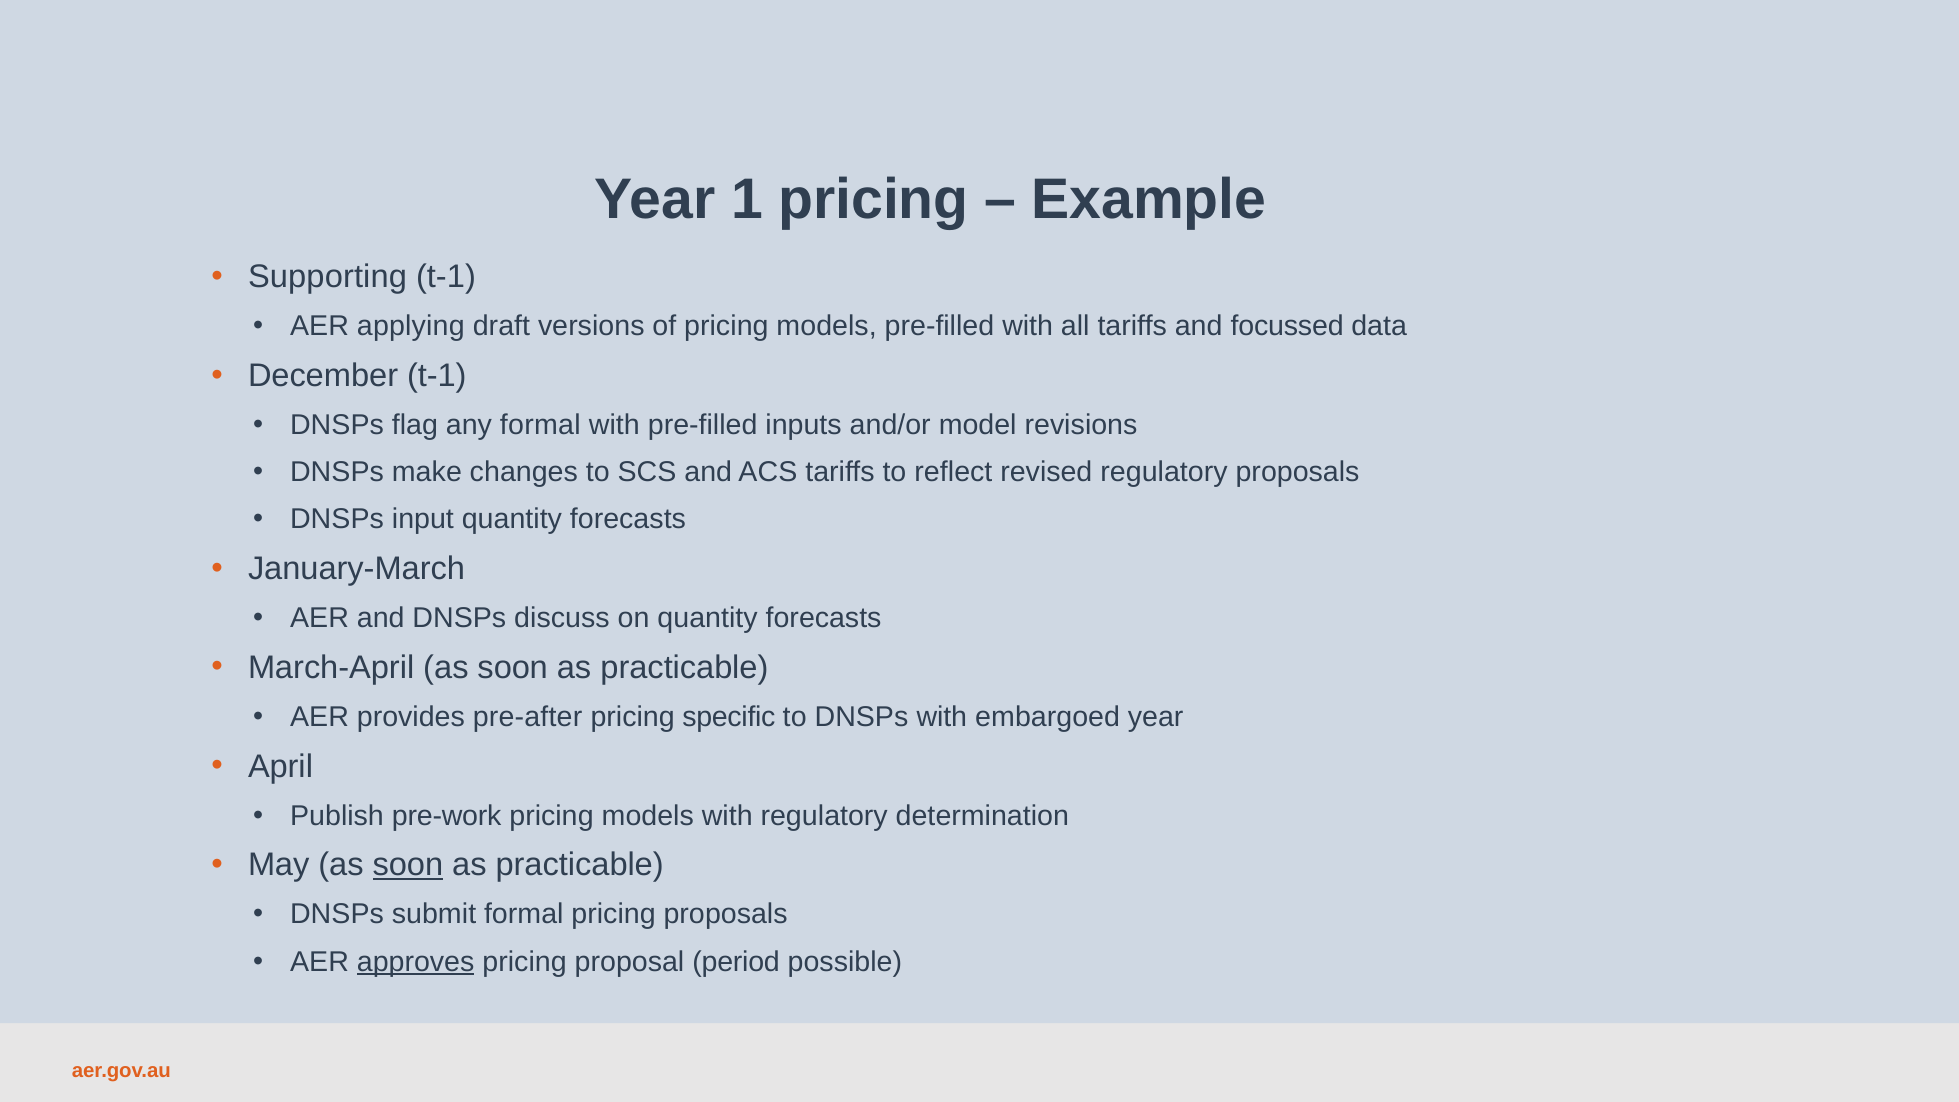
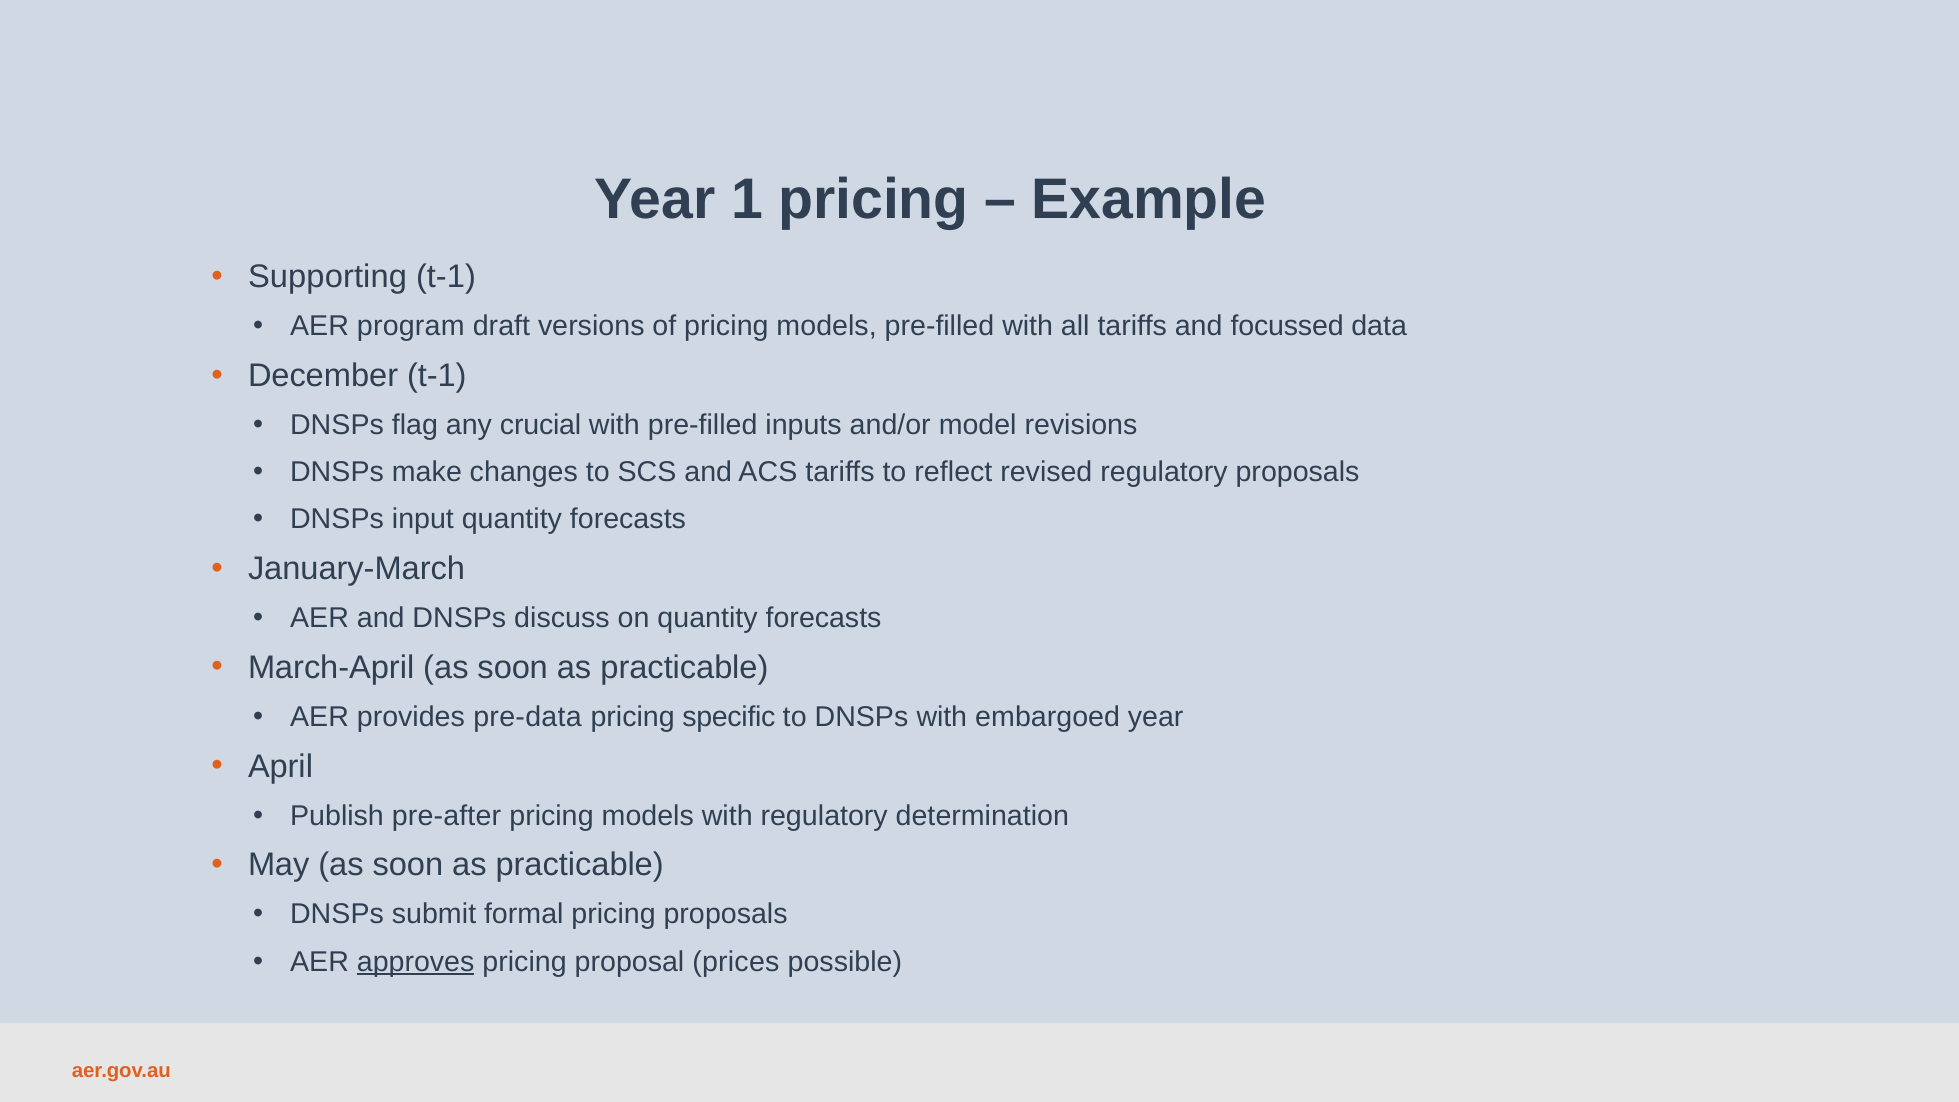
applying: applying -> program (411, 326)
any formal: formal -> crucial (541, 425)
pre-after: pre-after -> pre-data (528, 717)
pre-work: pre-work -> pre-after (446, 816)
soon underline: present -> none (408, 865)
period: period -> prices (736, 962)
